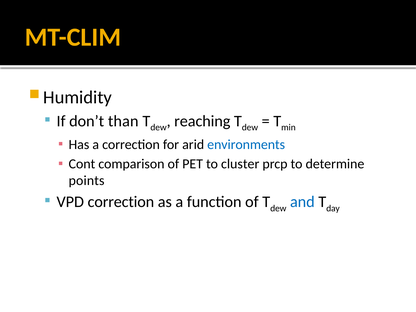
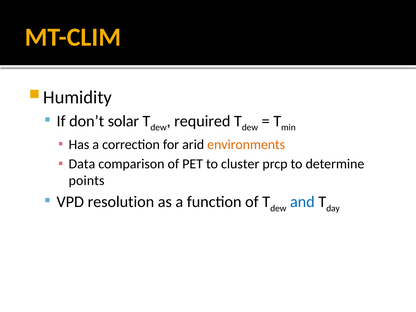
than: than -> solar (123, 121)
reaching: reaching -> required (202, 121)
environments colour: blue -> orange (246, 145)
Cont: Cont -> Data (82, 164)
VPD correction: correction -> resolution (121, 202)
